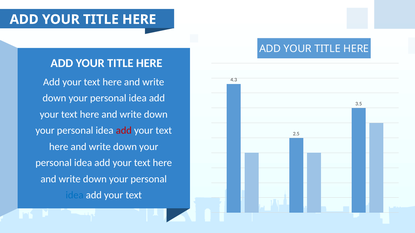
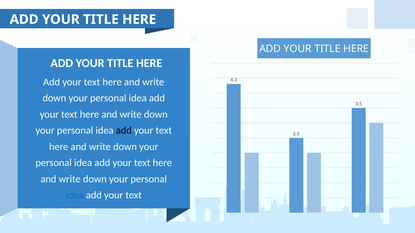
add colour: red -> black (124, 131)
